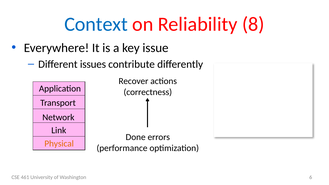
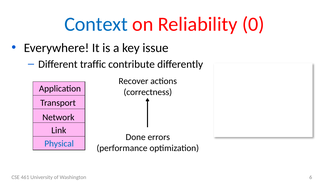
8: 8 -> 0 (253, 24)
issues: issues -> traffic (93, 64)
Physical colour: orange -> blue (59, 144)
